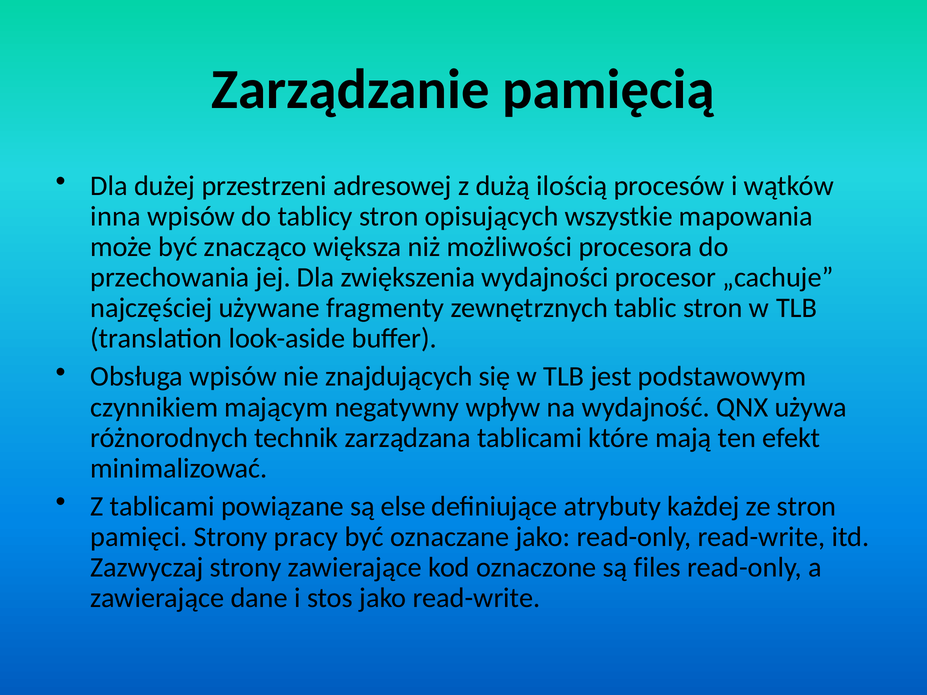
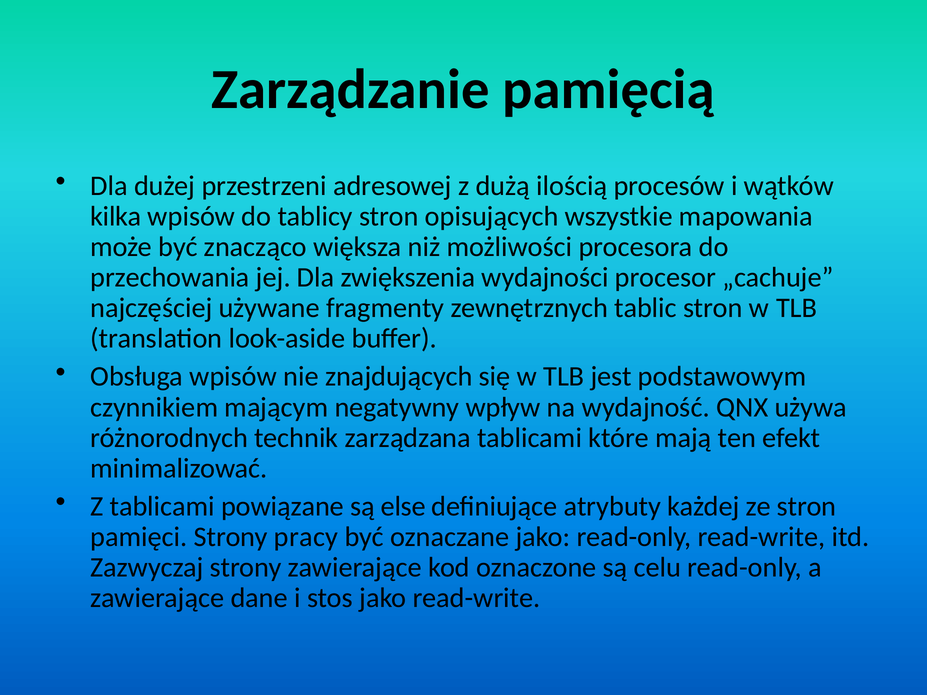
inna: inna -> kilka (116, 216)
files: files -> celu (657, 568)
